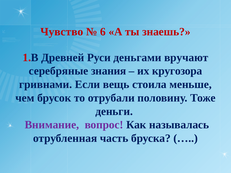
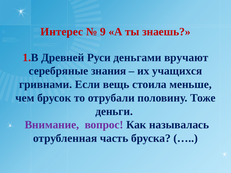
Чувство: Чувство -> Интерес (62, 32)
6: 6 -> 9 (103, 32)
кругозора: кругозора -> учащихся (177, 71)
